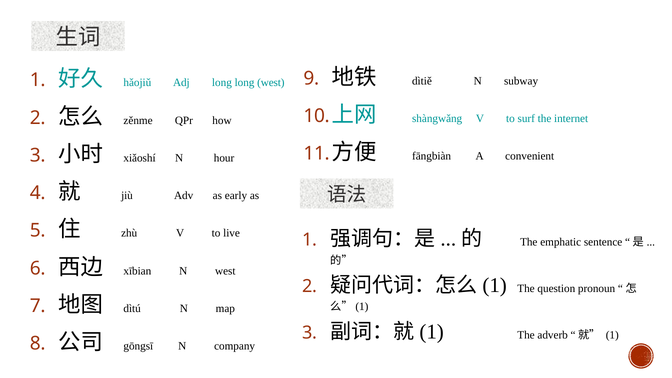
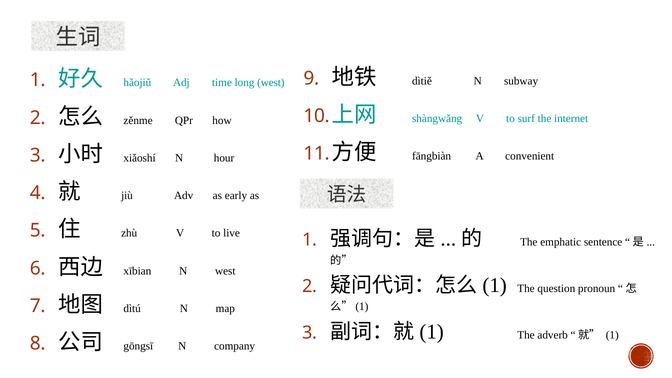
long: long -> time (222, 83)
